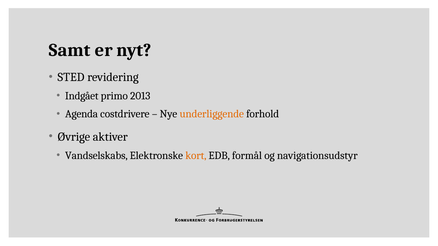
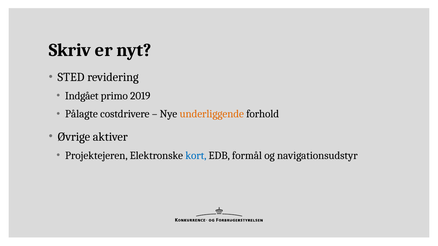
Samt: Samt -> Skriv (70, 50)
2013: 2013 -> 2019 (140, 96)
Agenda: Agenda -> Pålagte (81, 114)
Vandselskabs: Vandselskabs -> Projektejeren (96, 156)
kort colour: orange -> blue (196, 156)
